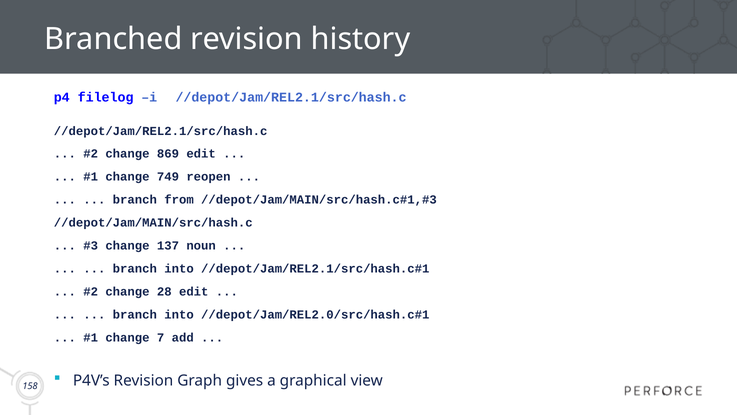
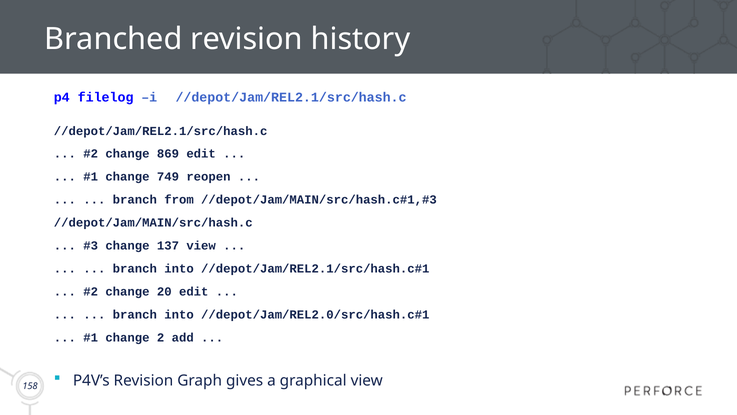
137 noun: noun -> view (201, 245)
28: 28 -> 20 (164, 291)
7: 7 -> 2 (161, 337)
